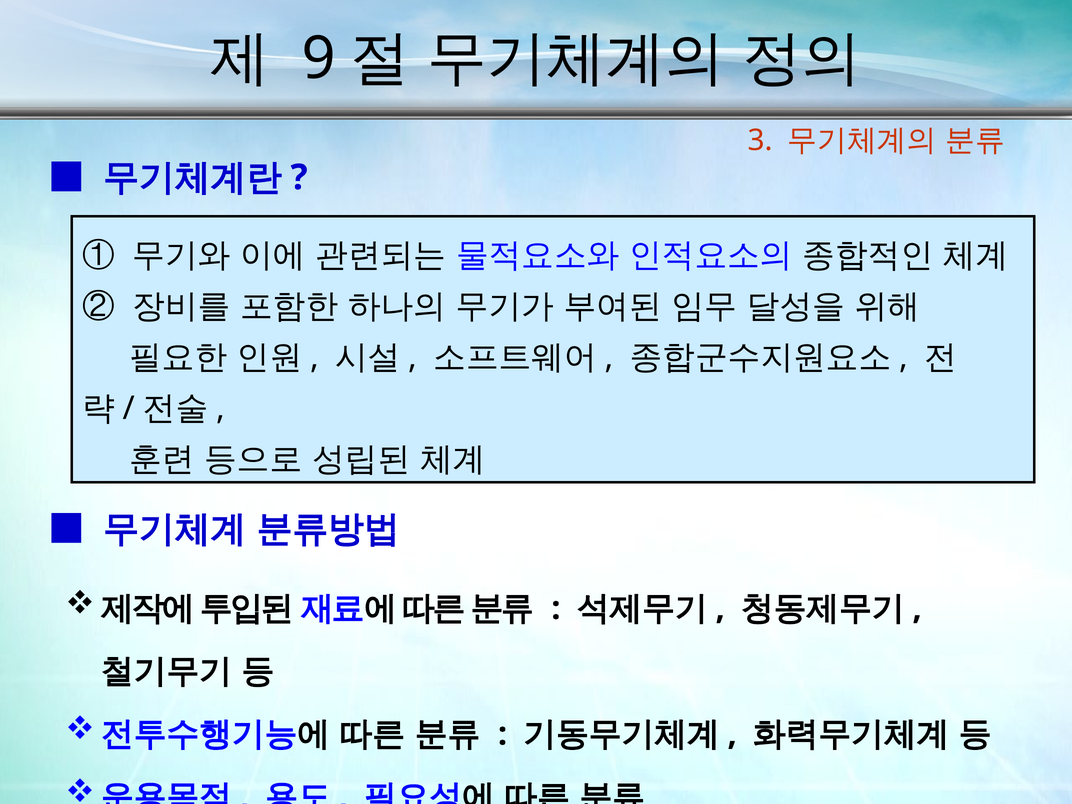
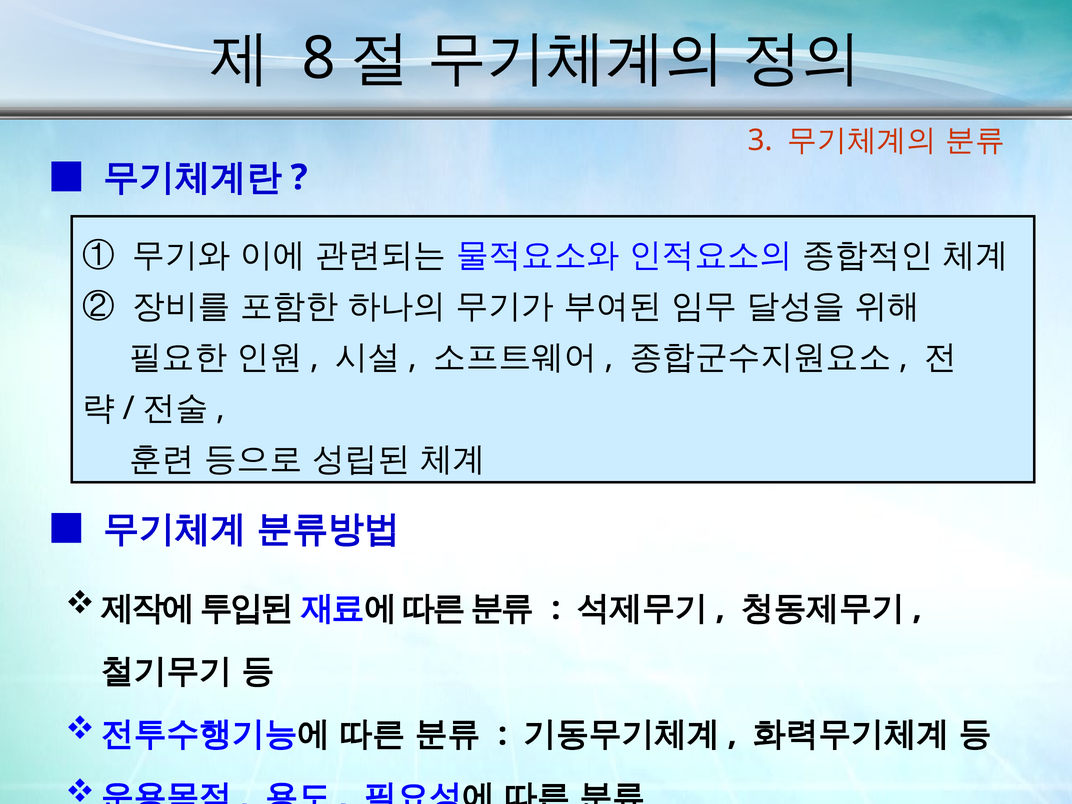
9: 9 -> 8 (319, 59)
